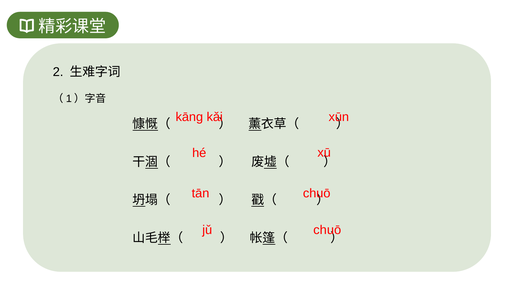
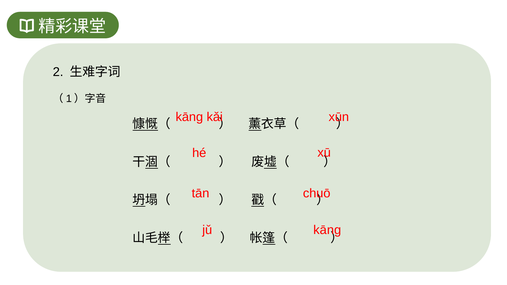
jǔ chuō: chuō -> kāng (327, 230)
